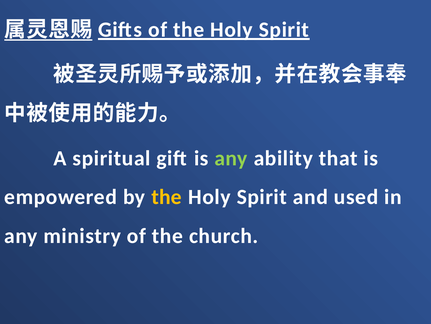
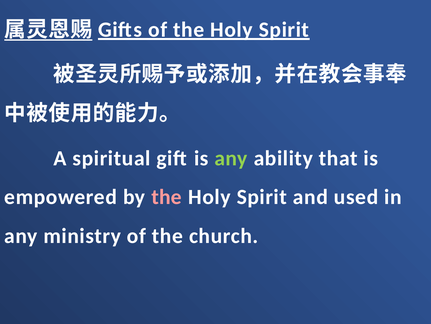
the colour: yellow -> pink (167, 197)
